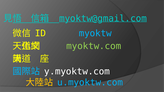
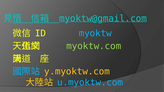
y.myoktw.com colour: white -> yellow (77, 72)
